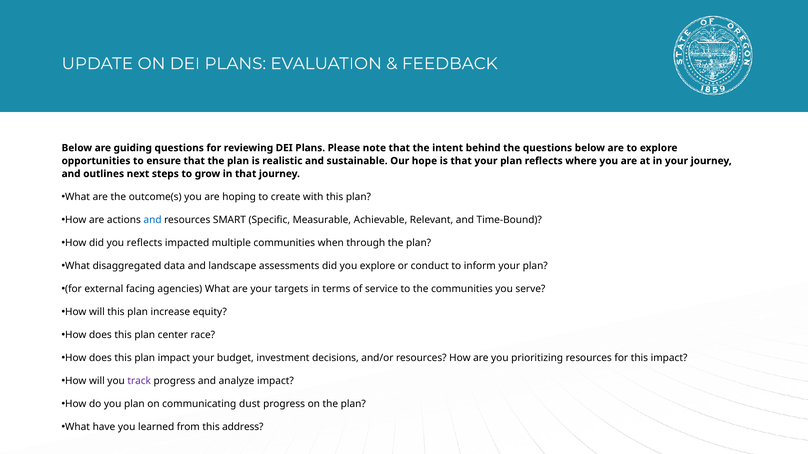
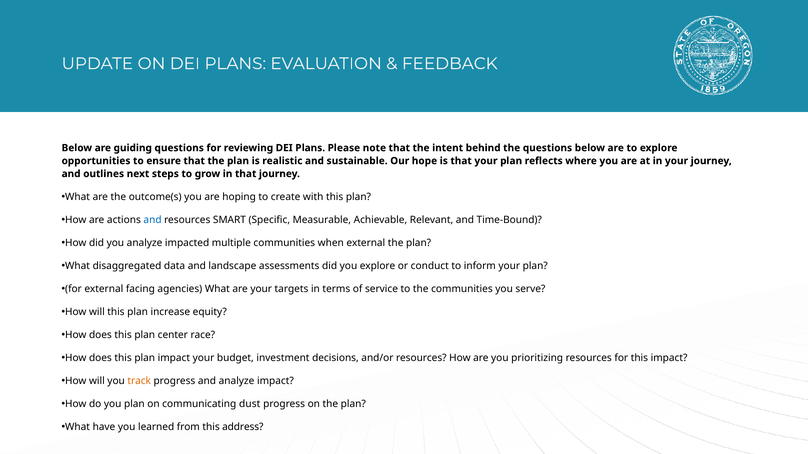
you reflects: reflects -> analyze (145, 243)
when through: through -> external (366, 243)
track colour: purple -> orange (139, 381)
